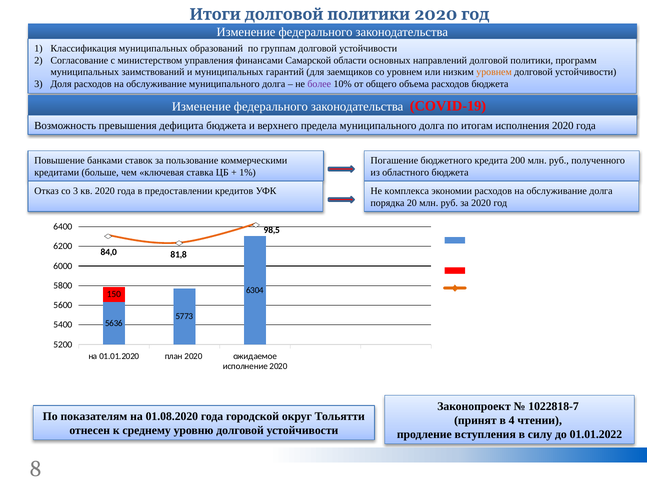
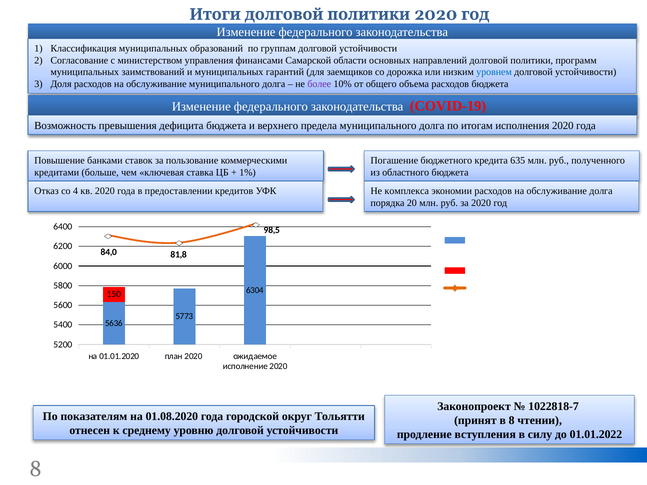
со уровнем: уровнем -> дорожка (405, 72)
уровнем colour: orange -> blue (494, 72)
200: 200 -> 635 (518, 161)
со 3: 3 -> 4 (75, 191)
в 4: 4 -> 8 (512, 421)
